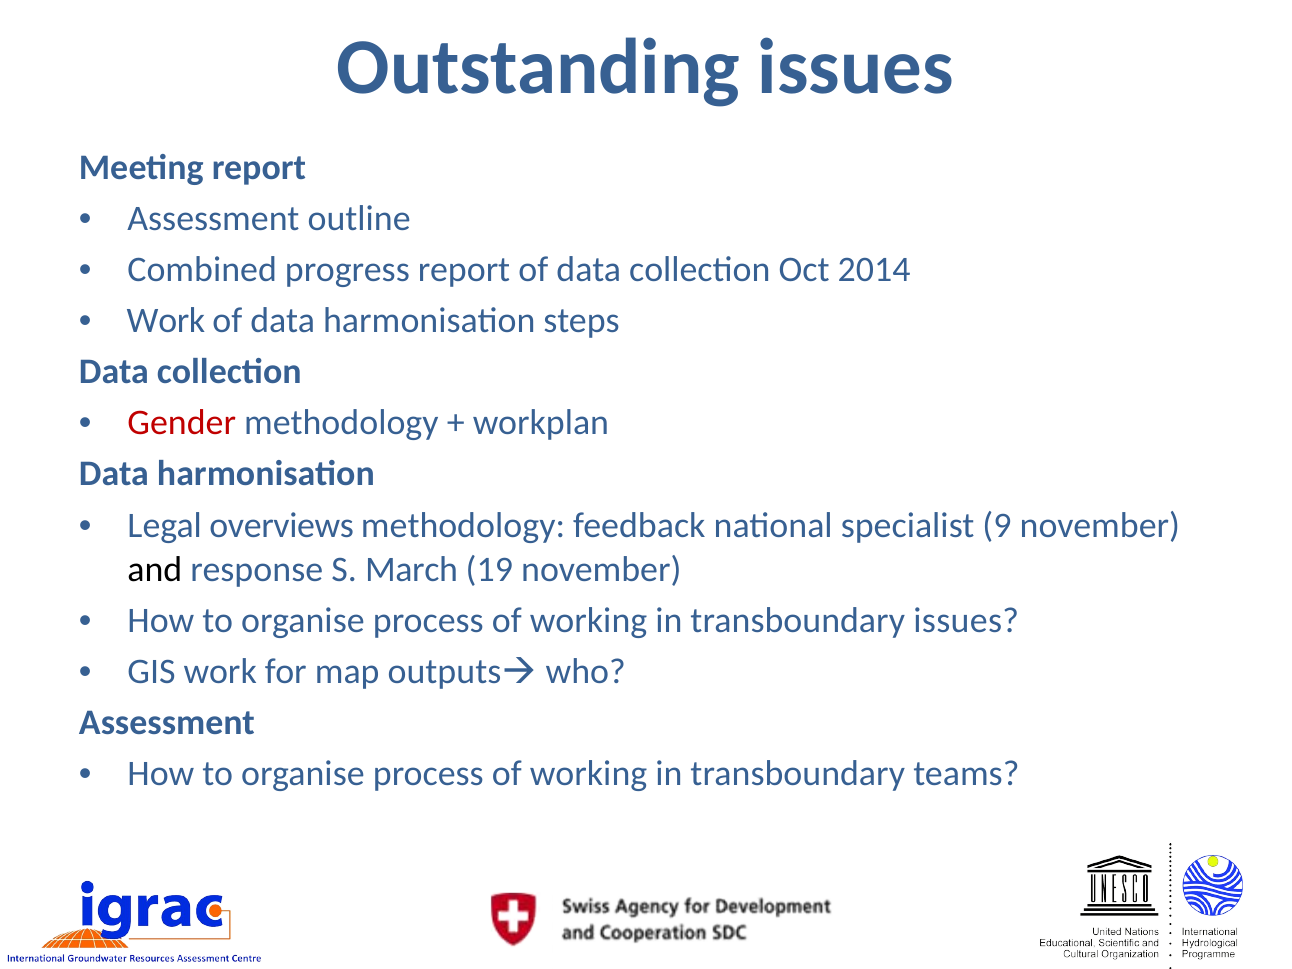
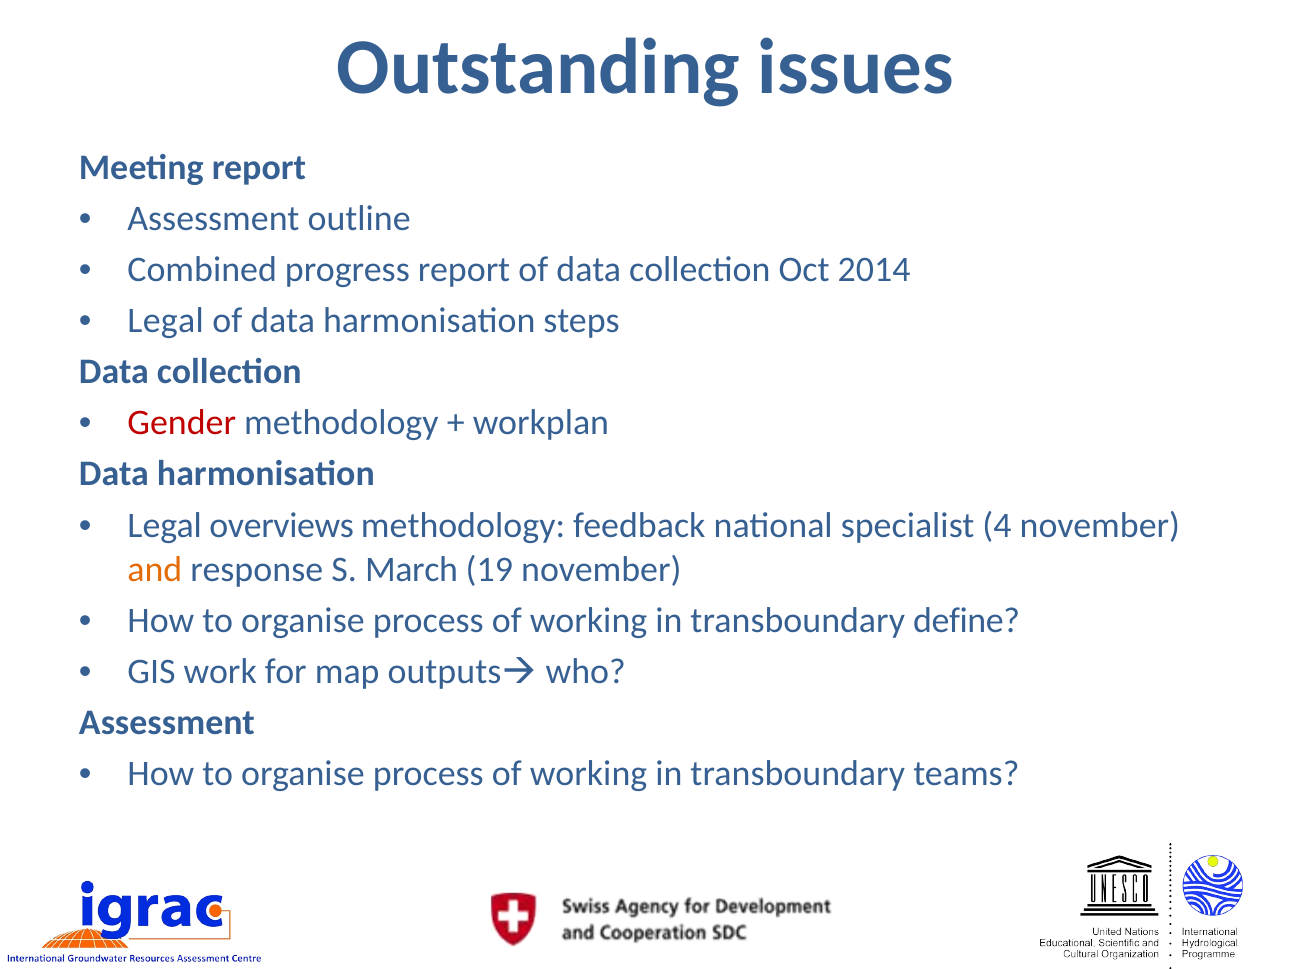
Work: Work -> Legal (166, 321)
9: 9 -> 4 (997, 525)
and colour: black -> orange (155, 569)
transboundary issues: issues -> define (967, 620)
